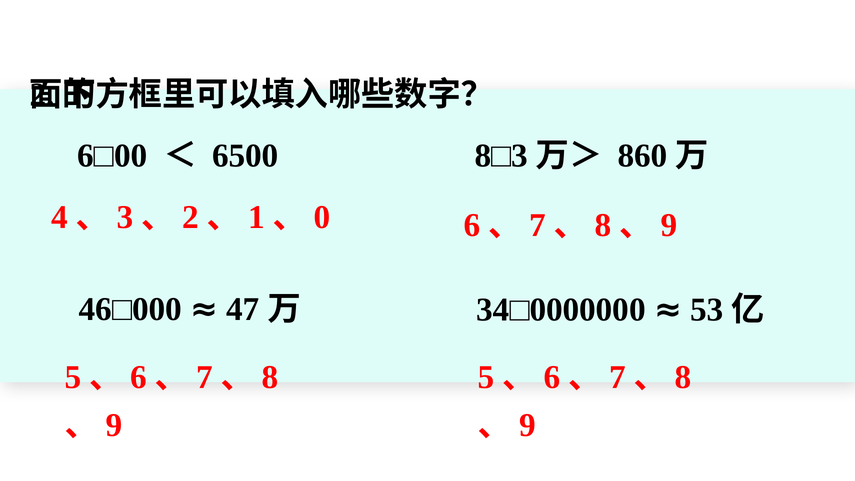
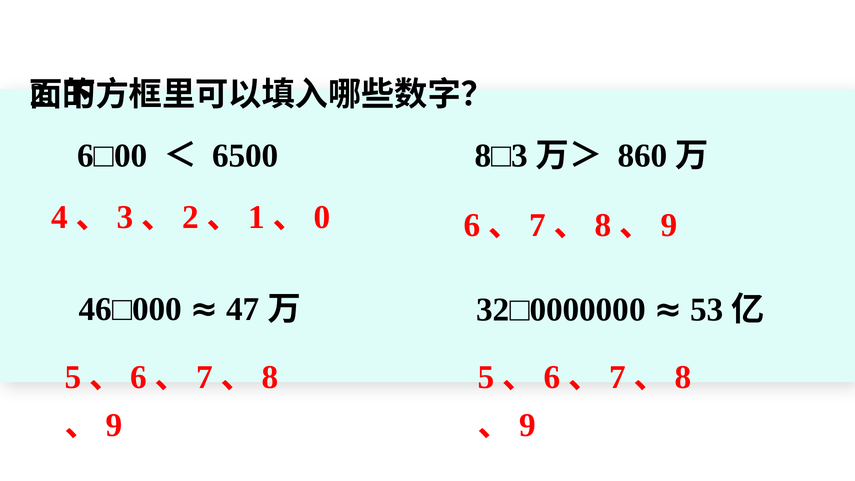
34□0000000: 34□0000000 -> 32□0000000 (561, 310)
